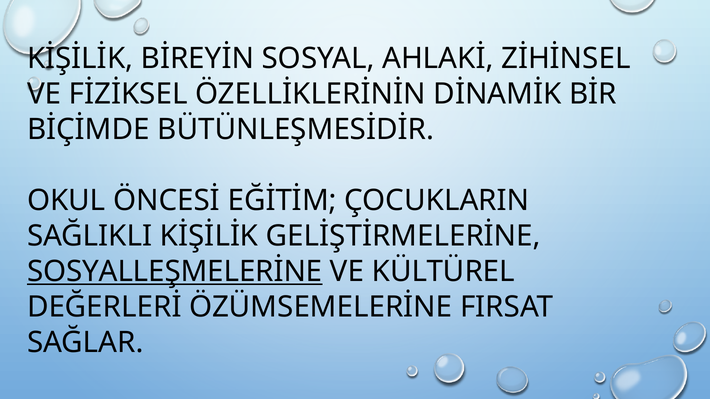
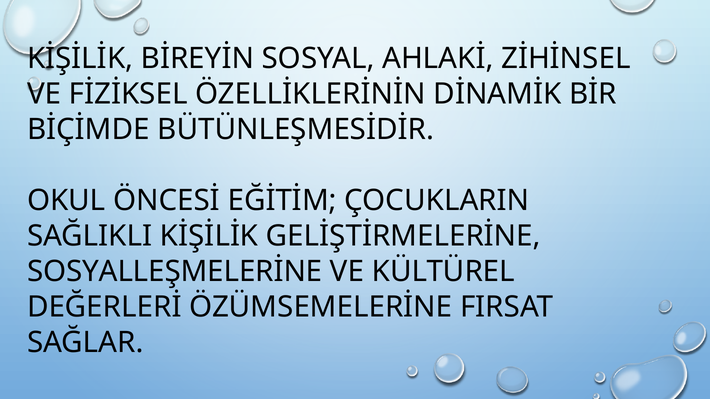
SOSYALLEŞMELERİNE underline: present -> none (175, 272)
